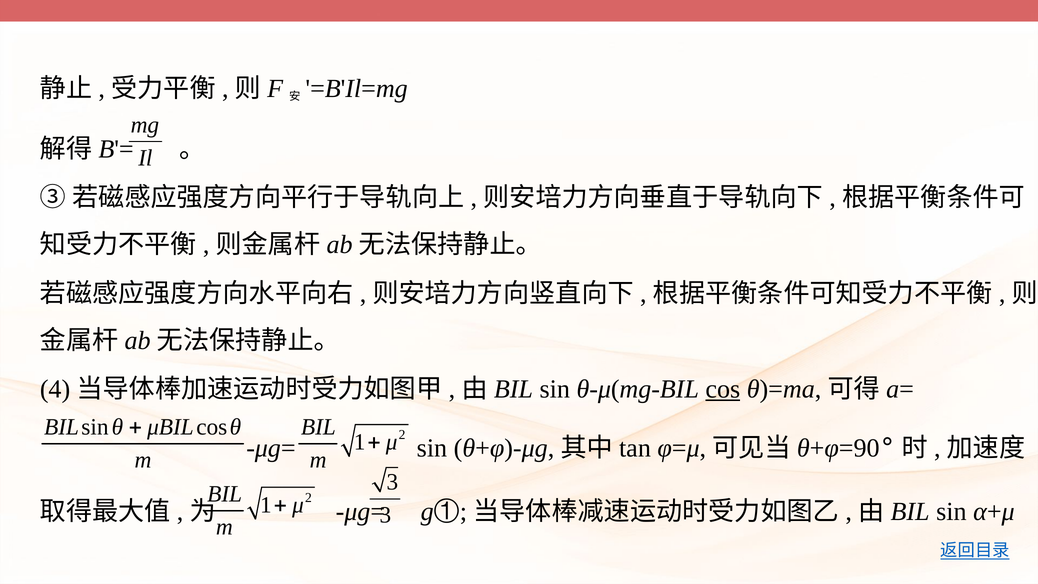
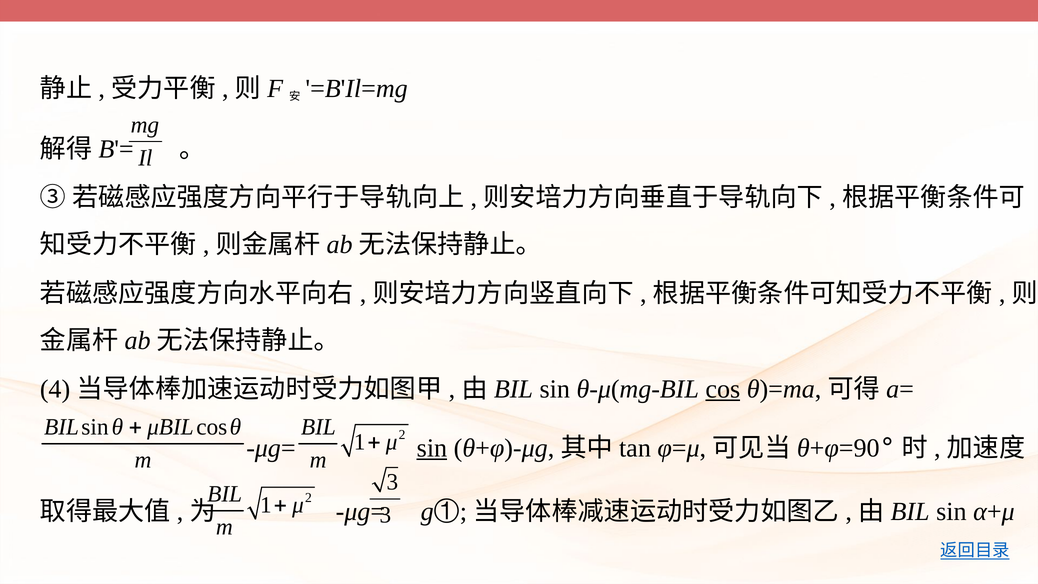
sin underline: none -> present (432, 448)
